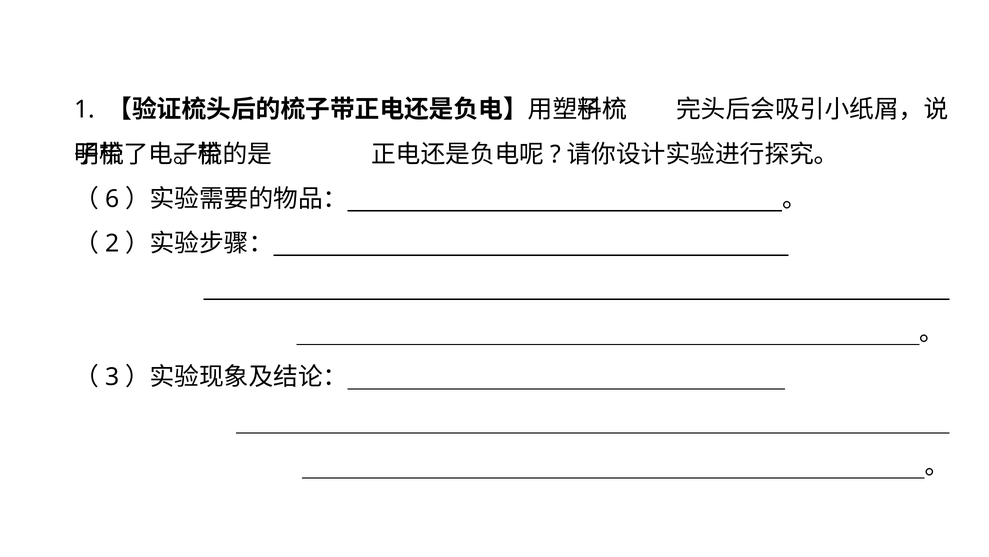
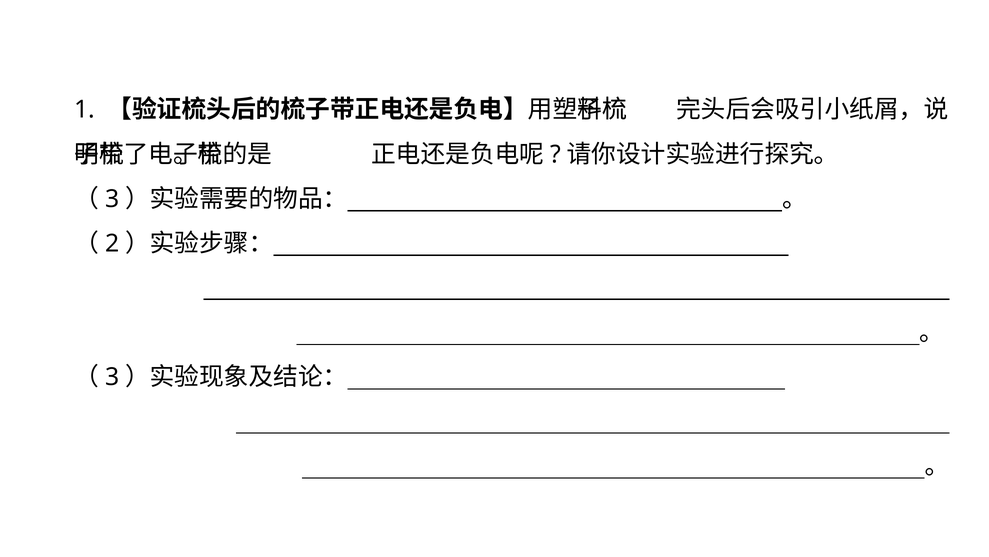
6: 6 -> 3 (112, 199)
